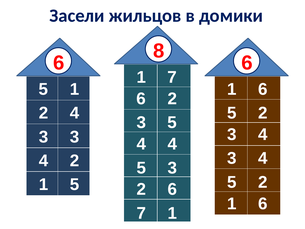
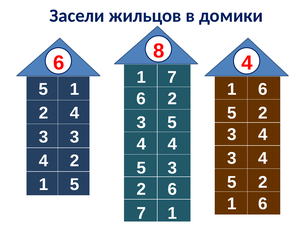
6: 6 -> 4 (247, 63)
